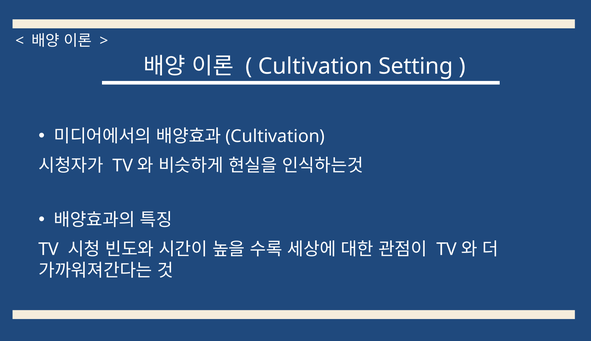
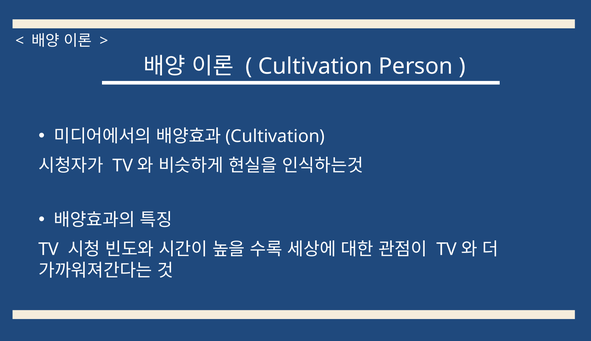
Setting: Setting -> Person (416, 66)
